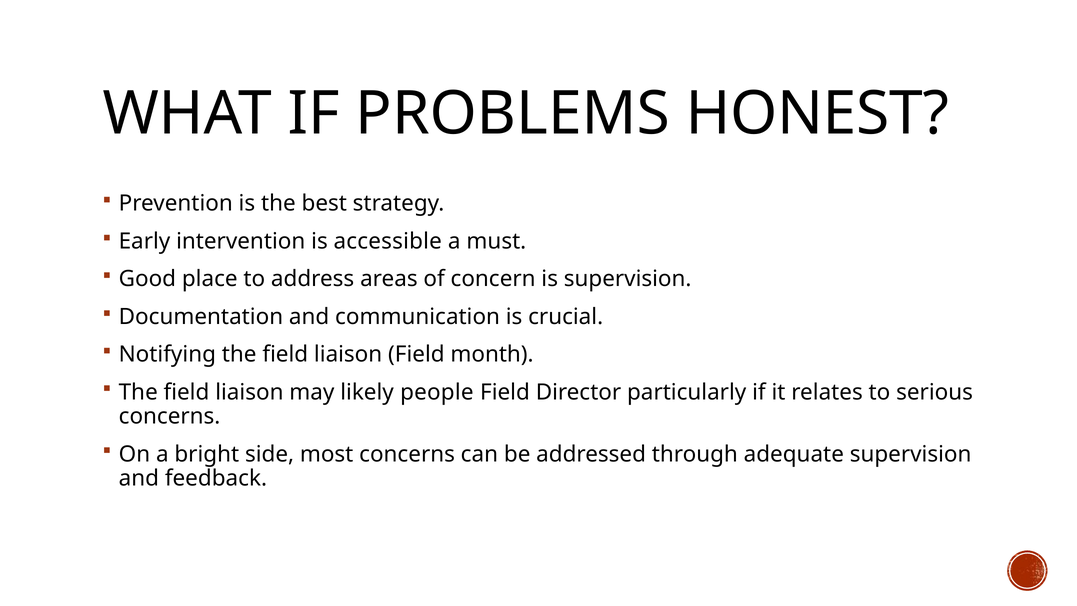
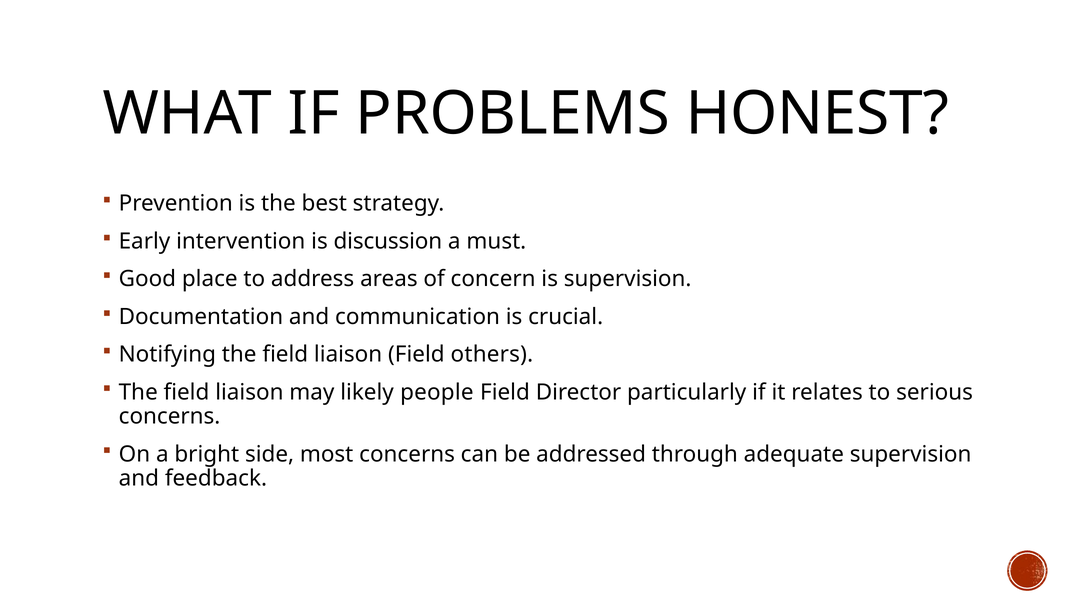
accessible: accessible -> discussion (388, 241)
month: month -> others (492, 354)
